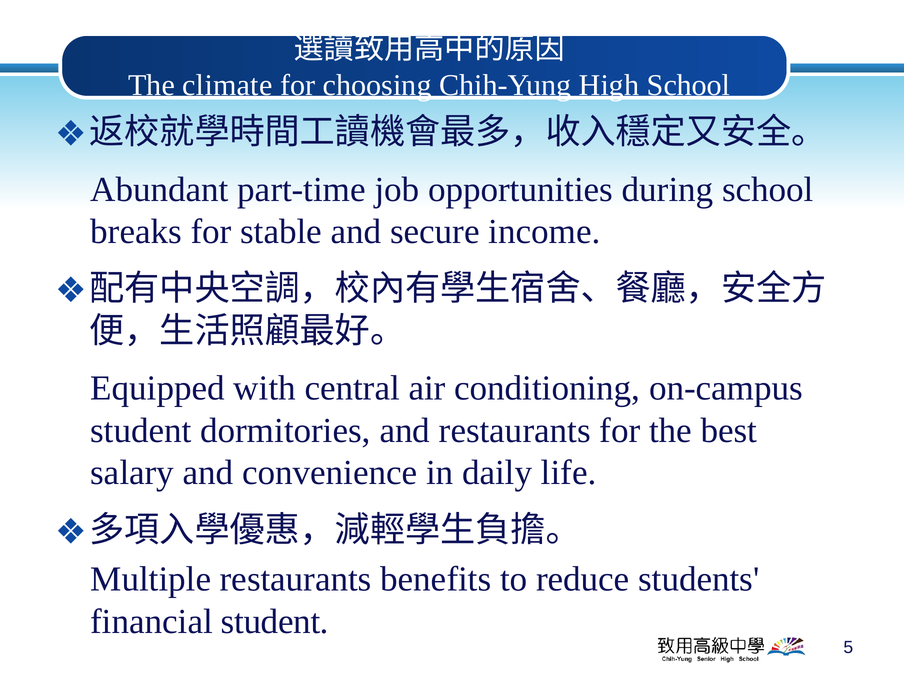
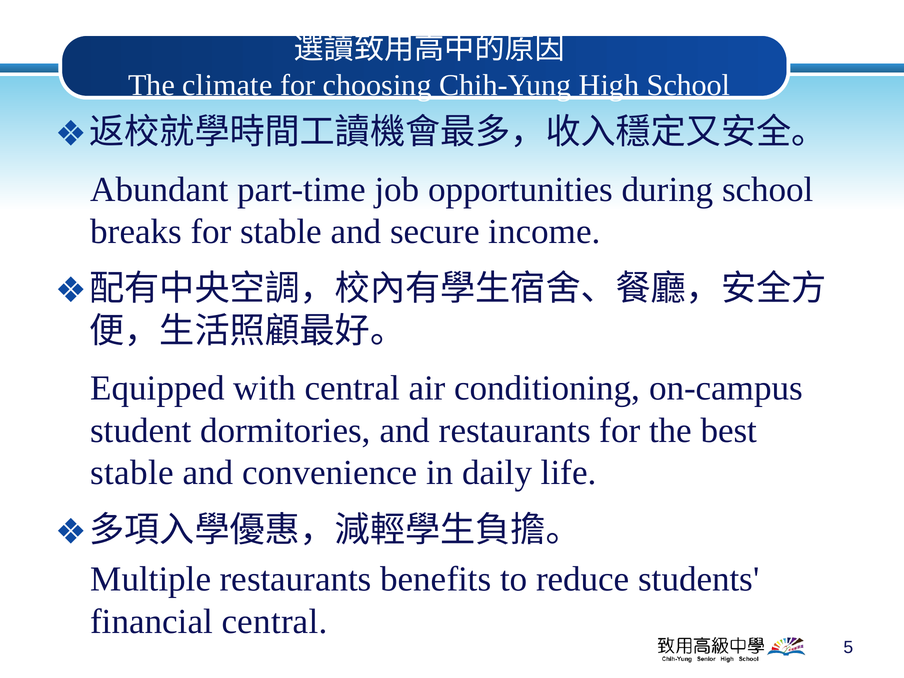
salary: salary -> stable (132, 473)
financial student: student -> central (275, 622)
